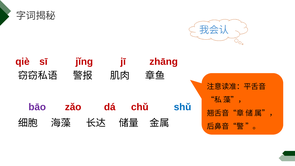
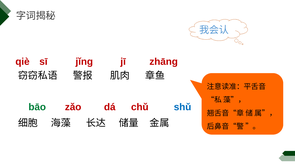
bāo colour: purple -> green (37, 107)
